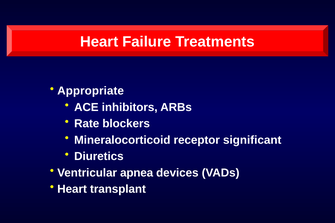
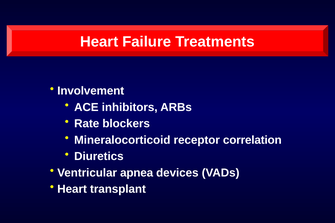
Appropriate: Appropriate -> Involvement (91, 91)
significant: significant -> correlation (252, 140)
